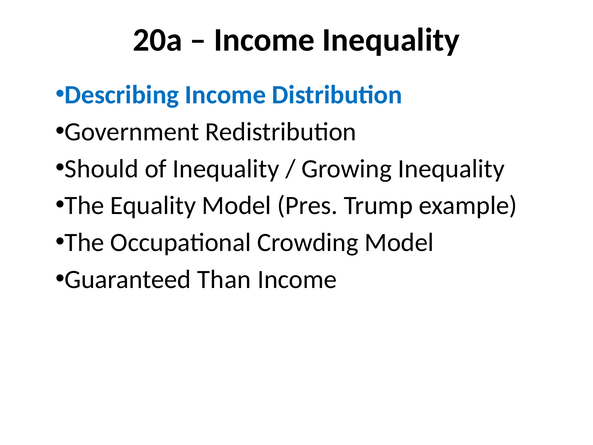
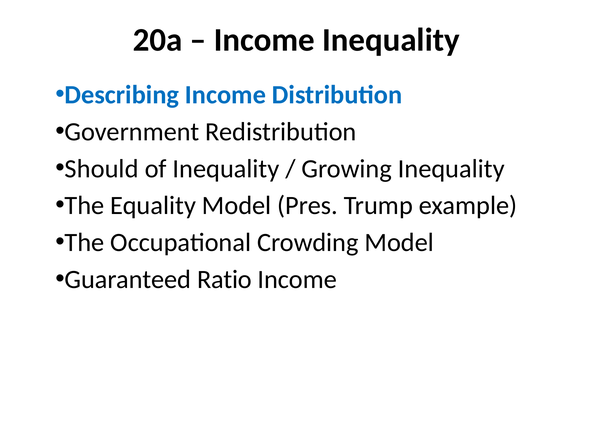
Than: Than -> Ratio (224, 279)
